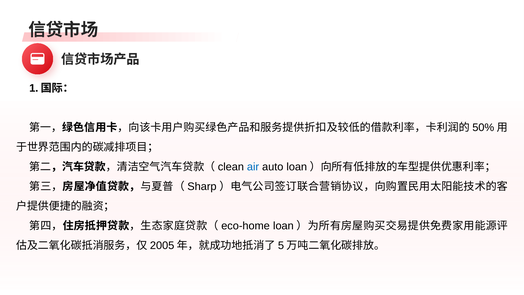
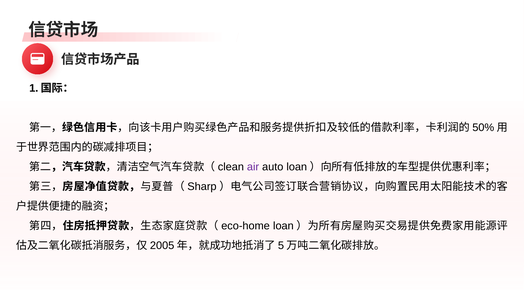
air colour: blue -> purple (253, 167)
